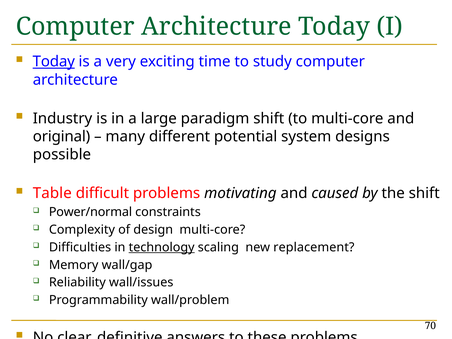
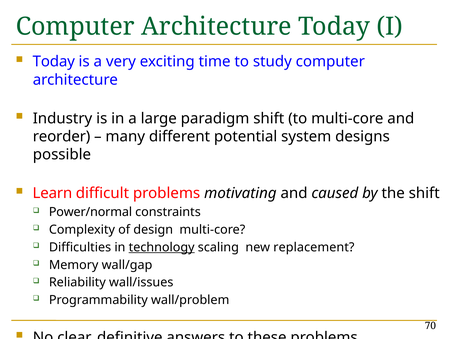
Today underline: present -> none (54, 62)
original: original -> reorder (62, 136)
Table: Table -> Learn (52, 193)
